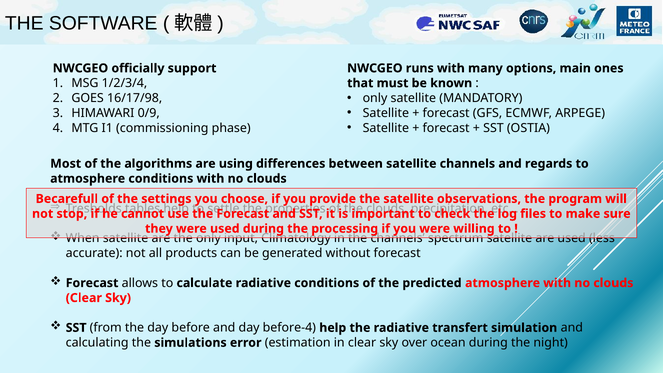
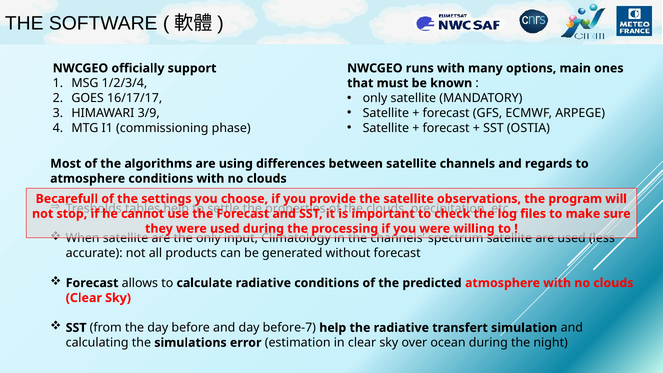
16/17/98: 16/17/98 -> 16/17/17 (135, 98)
0/9: 0/9 -> 3/9 (149, 113)
before-4: before-4 -> before-7 (289, 328)
